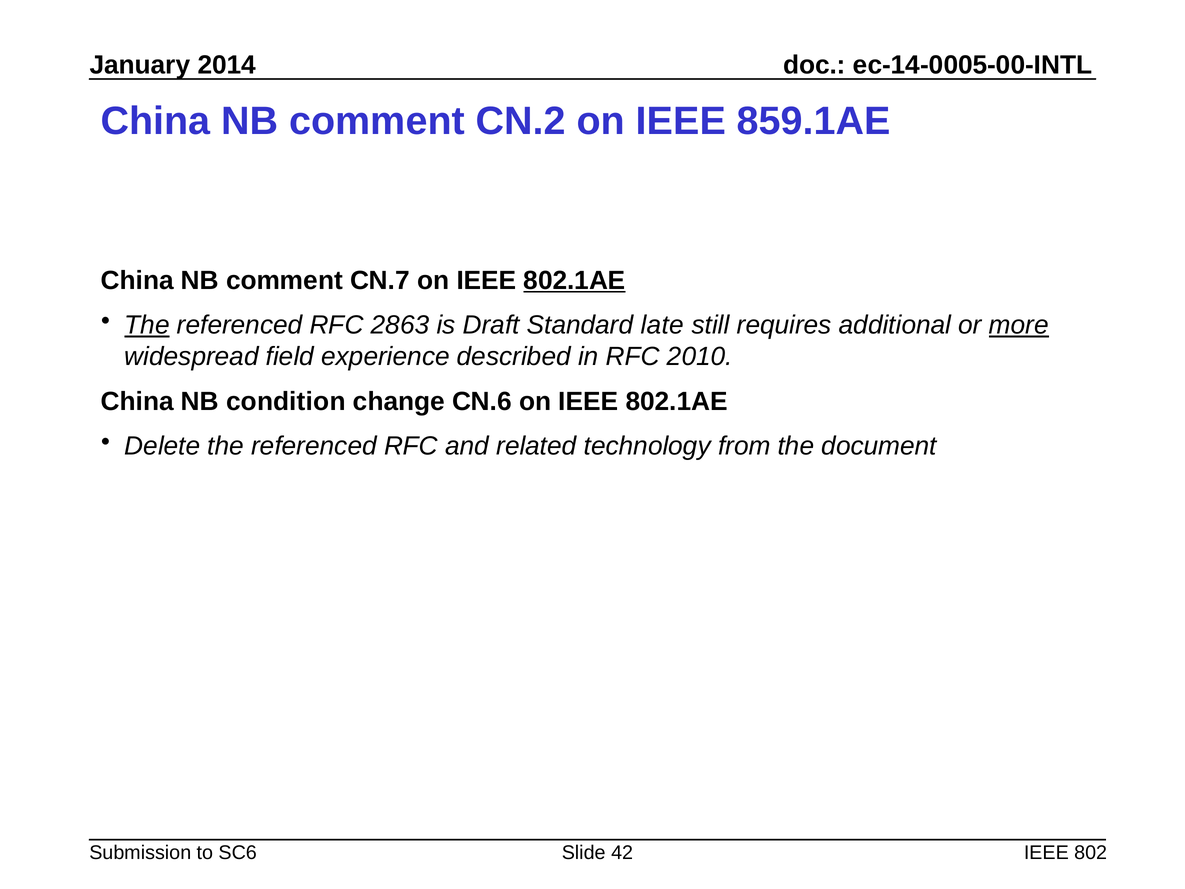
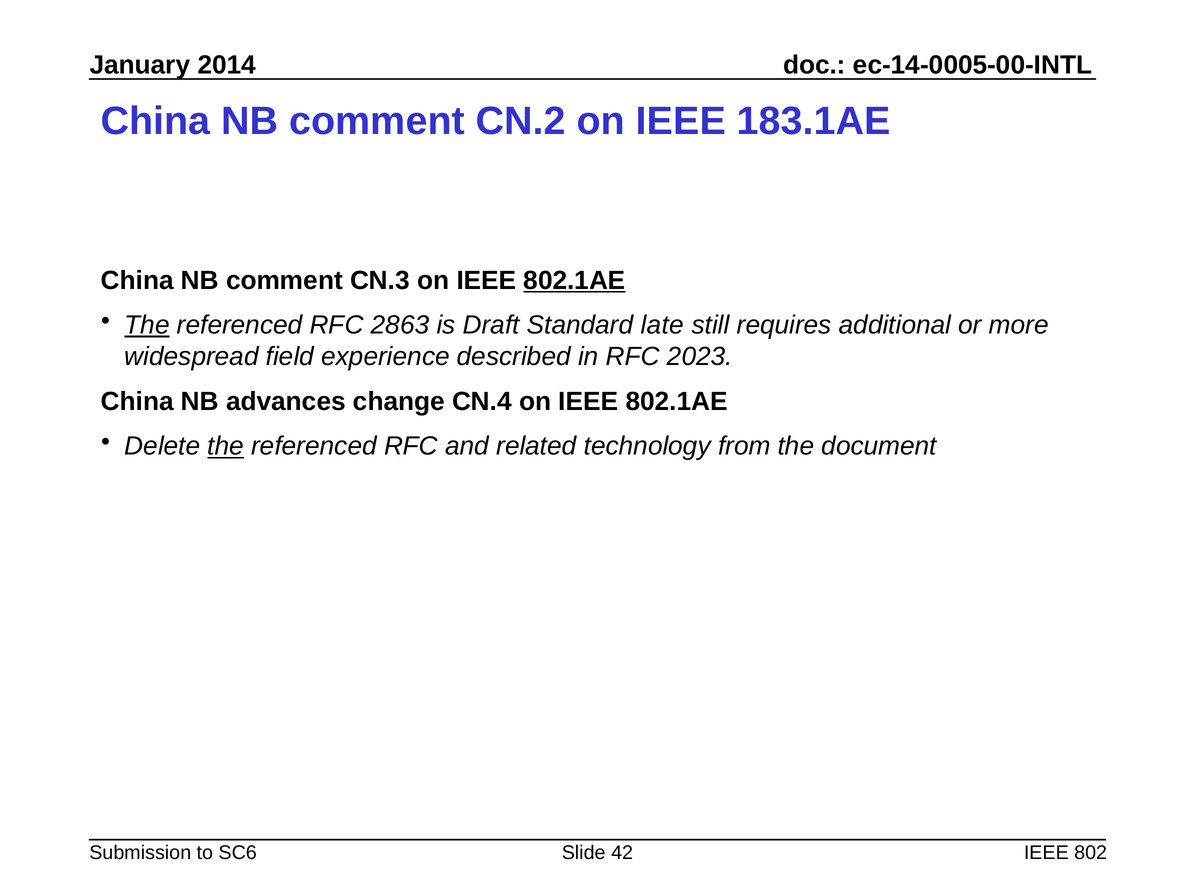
859.1AE: 859.1AE -> 183.1AE (814, 121)
CN.7: CN.7 -> CN.3 (380, 280)
more underline: present -> none (1019, 325)
2010: 2010 -> 2023 (700, 357)
condition: condition -> advances (286, 401)
CN.6: CN.6 -> CN.4 (482, 401)
the underline: none -> present (226, 446)
